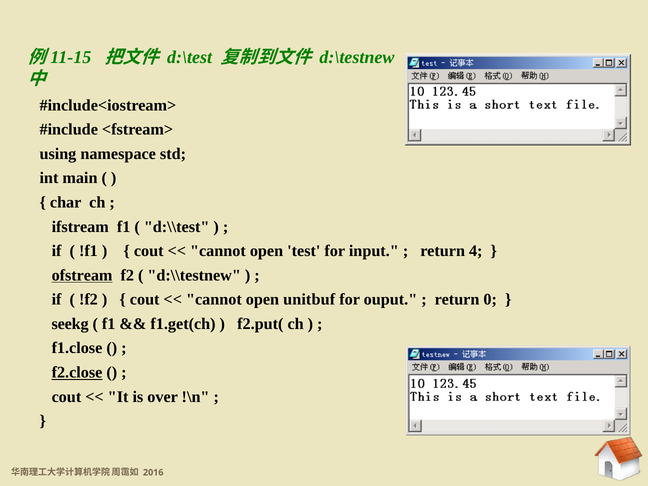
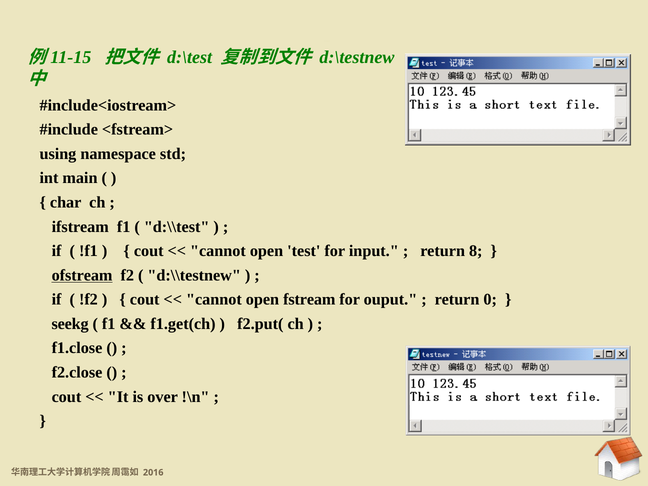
4: 4 -> 8 (476, 251)
unitbuf: unitbuf -> fstream (309, 300)
f2.close underline: present -> none (77, 372)
